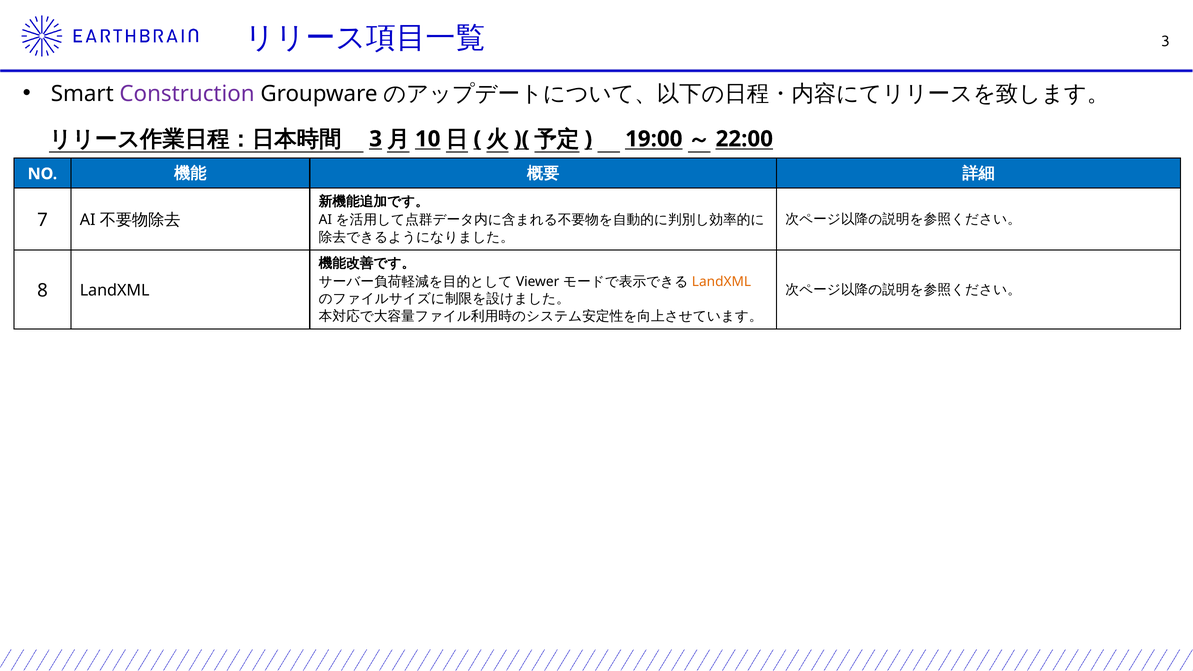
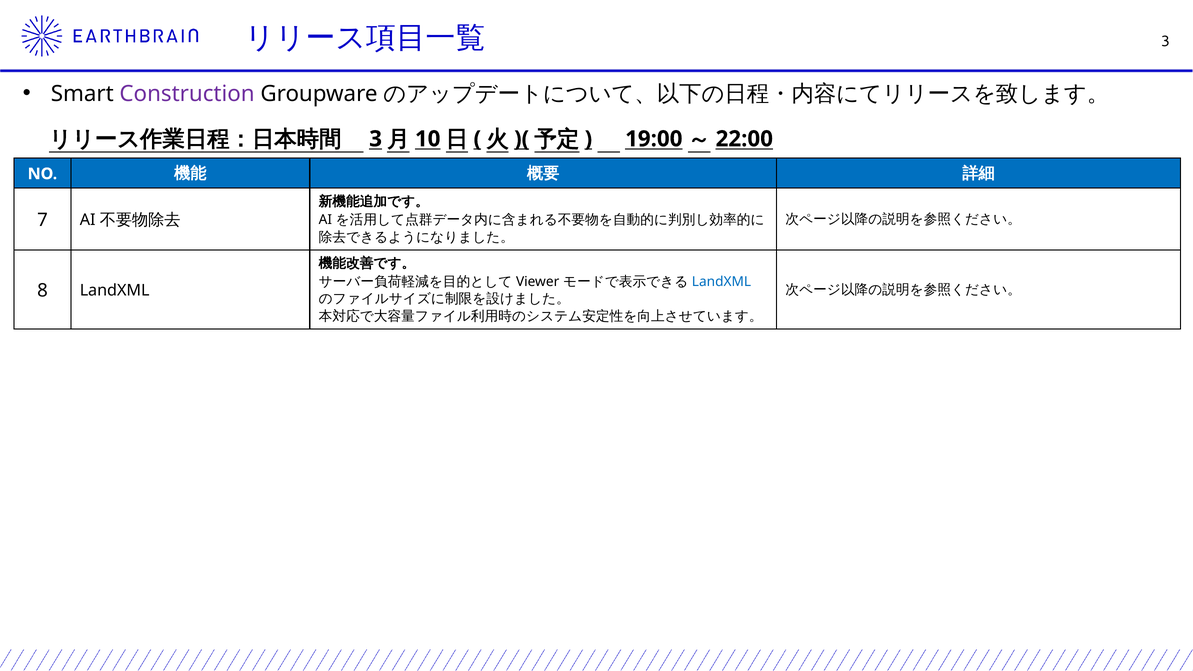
LandXML colour: orange -> blue (721, 282)
